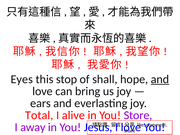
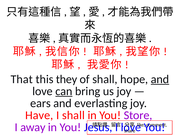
Eyes: Eyes -> That (22, 79)
stop: stop -> they (67, 79)
can underline: none -> present (64, 91)
Total: Total -> Have (39, 115)
I alive: alive -> shall (73, 115)
